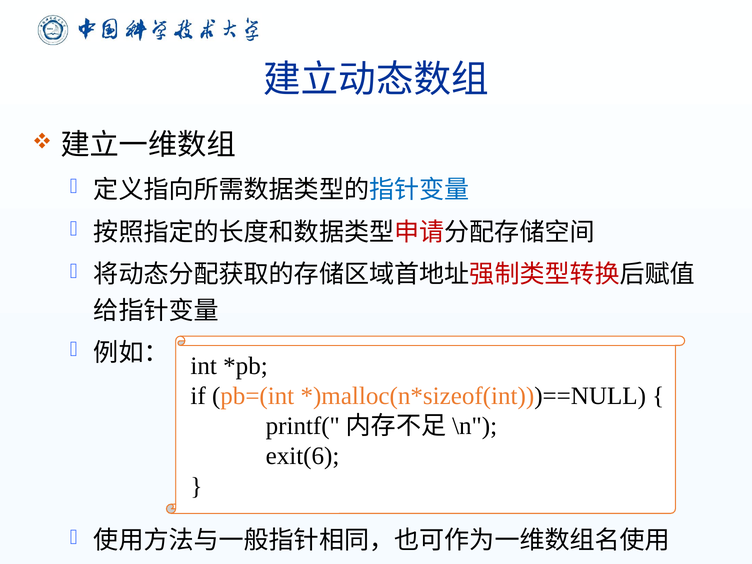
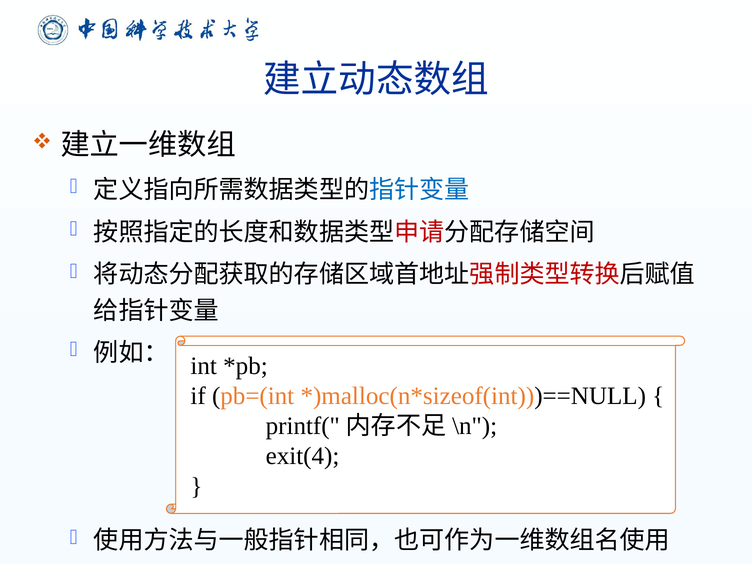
exit(6: exit(6 -> exit(4 (303, 456)
